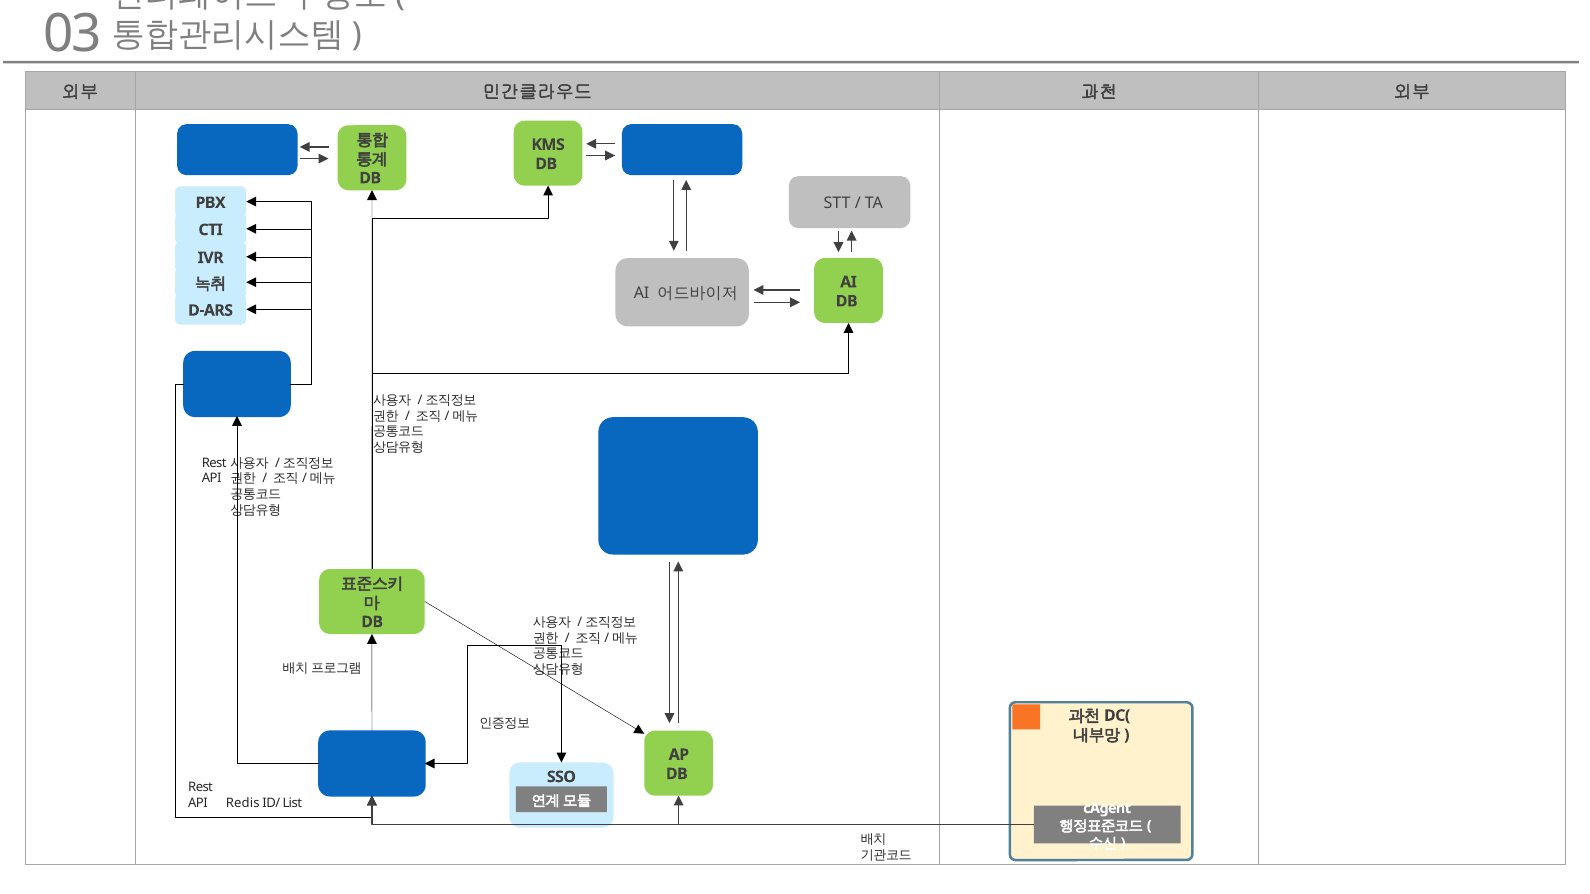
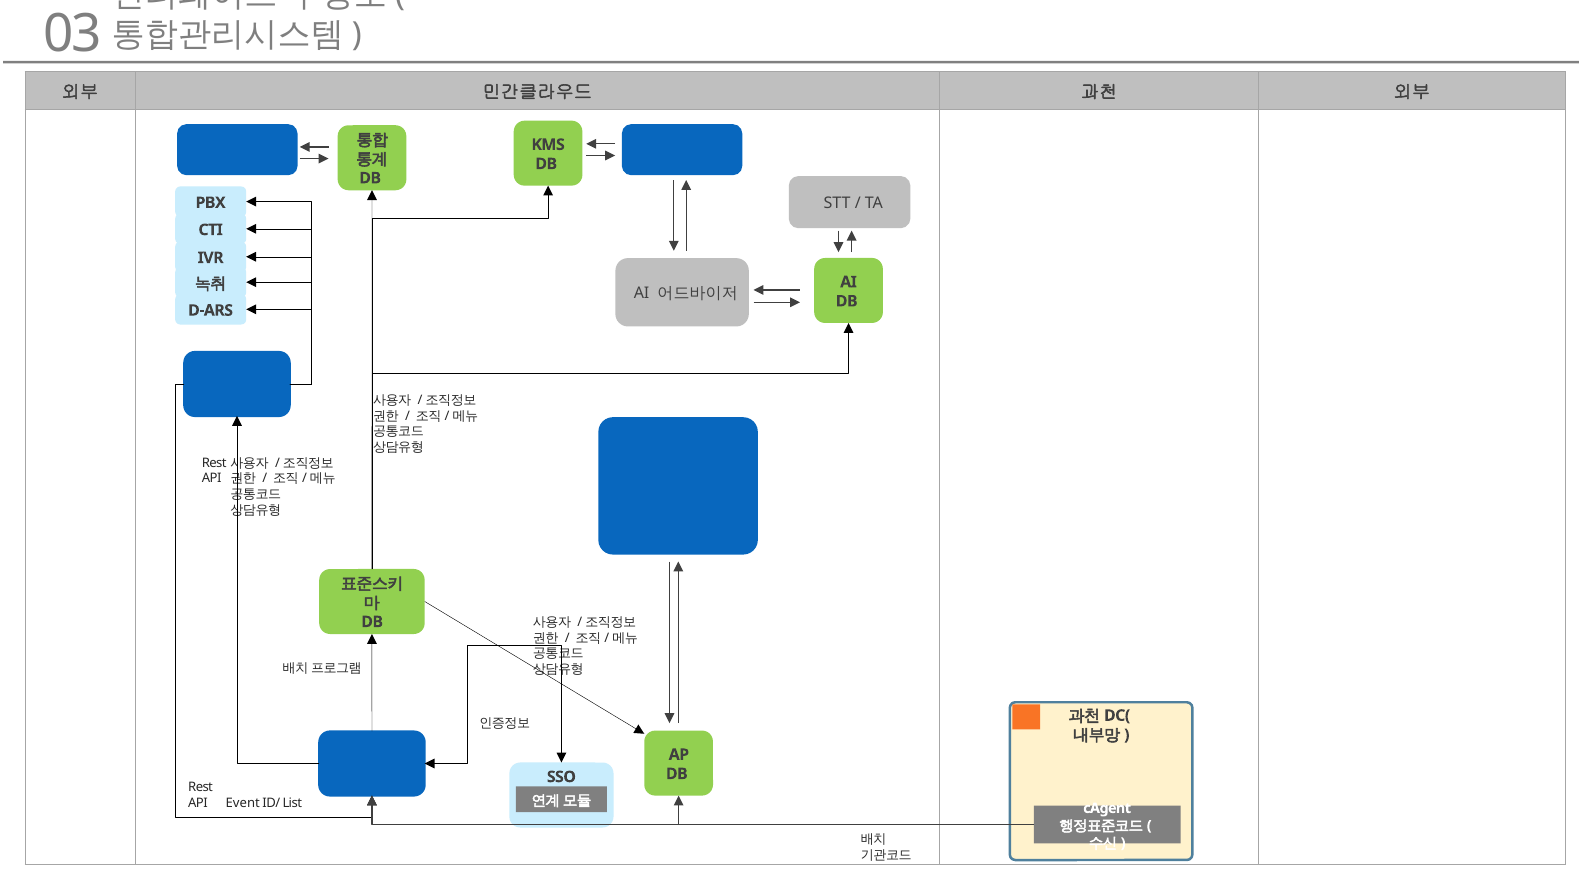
Redis: Redis -> Event (243, 804)
